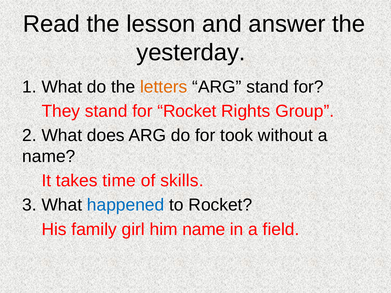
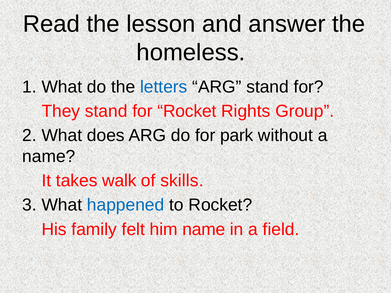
yesterday: yesterday -> homeless (191, 53)
letters colour: orange -> blue (164, 87)
took: took -> park (237, 136)
time: time -> walk (119, 181)
girl: girl -> felt (133, 229)
